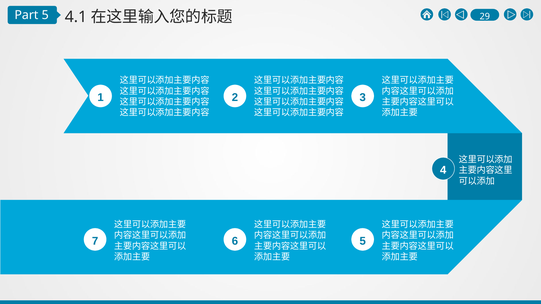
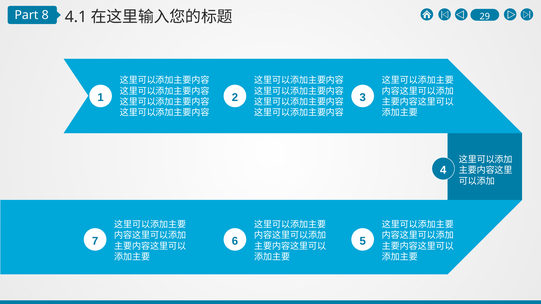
Part 5: 5 -> 8 (45, 15)
